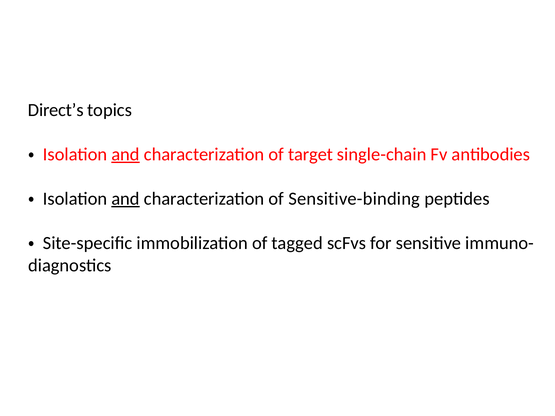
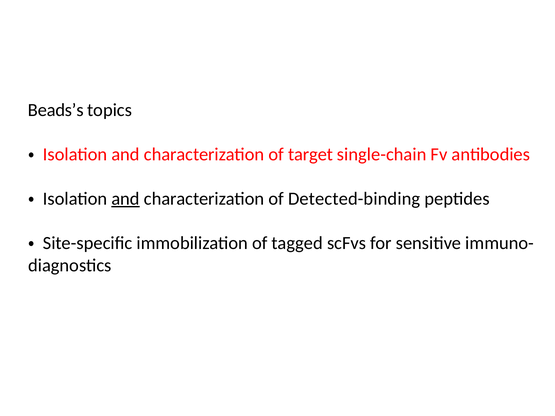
Direct’s: Direct’s -> Beads’s (56, 110)
and underline: present -> none (126, 154)
Sensitive-binding: Sensitive-binding -> Detected-binding (354, 199)
